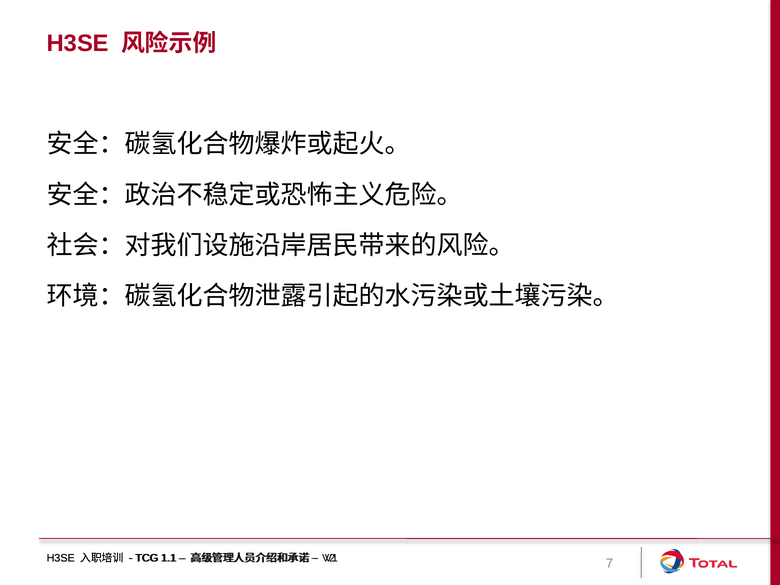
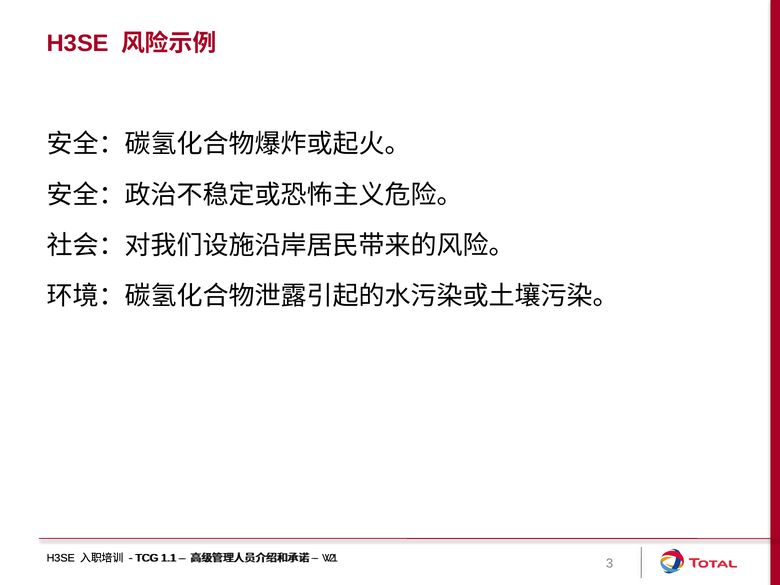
7: 7 -> 3 (610, 563)
